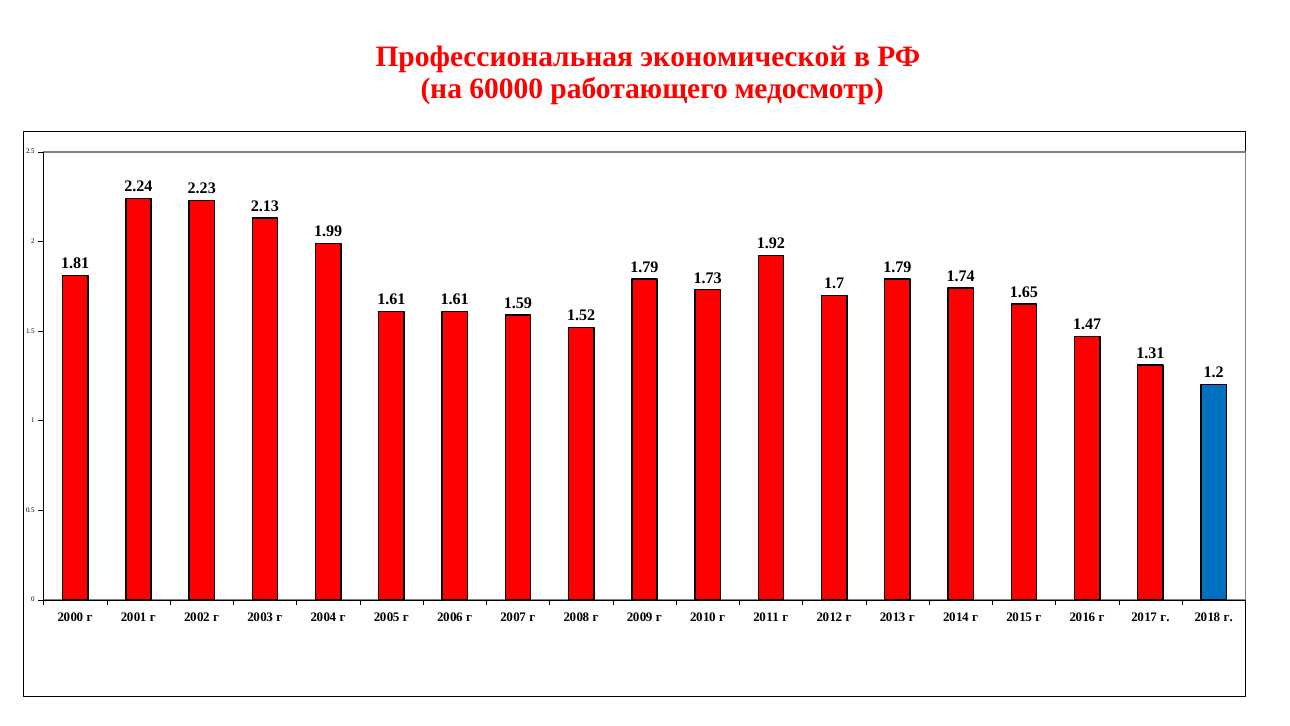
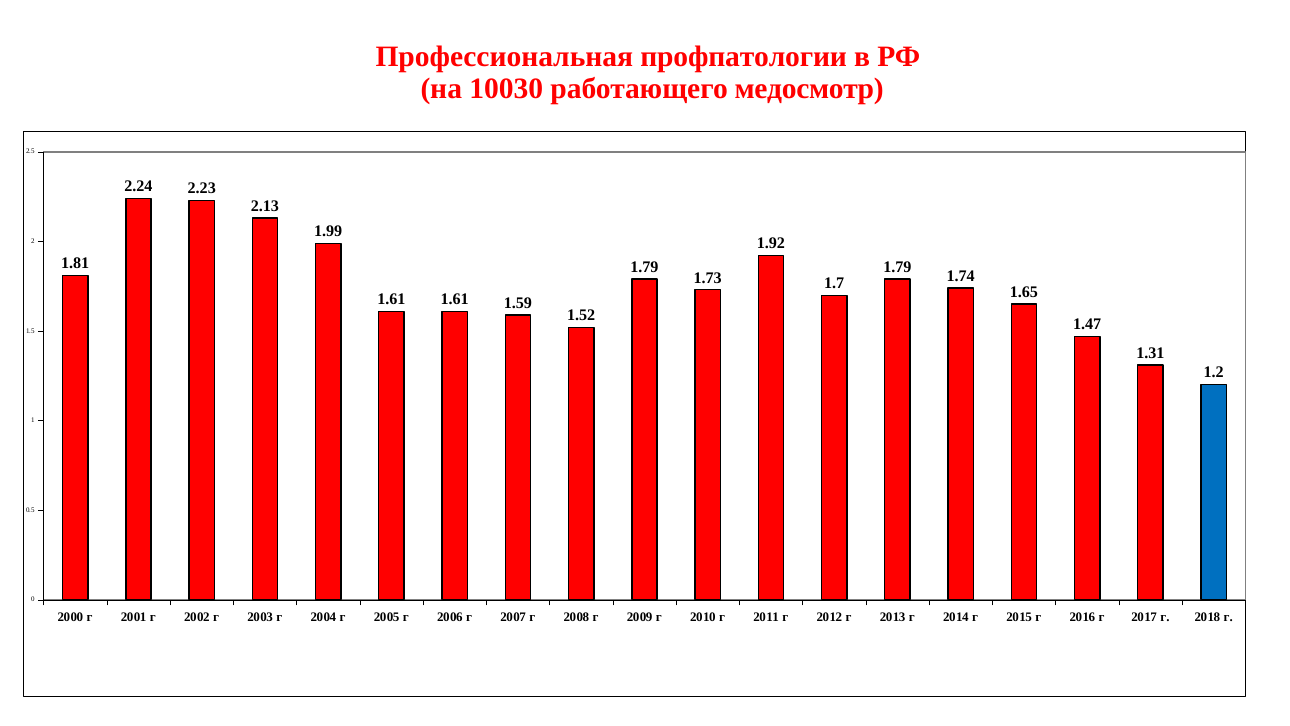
экономической: экономической -> профпатологии (744, 57)
60000: 60000 -> 10030 (506, 89)
